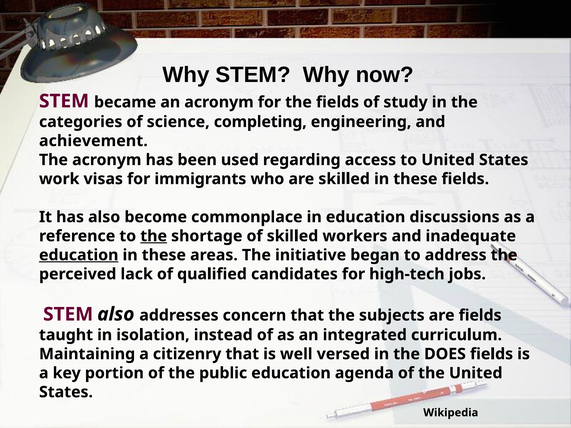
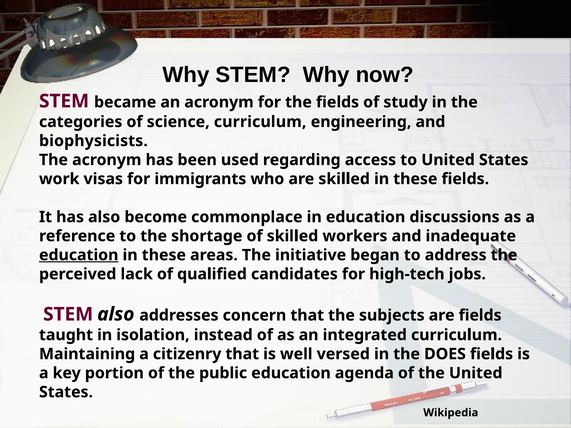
science completing: completing -> curriculum (260, 122)
achievement: achievement -> biophysicists (93, 141)
the underline: present -> none (154, 236)
